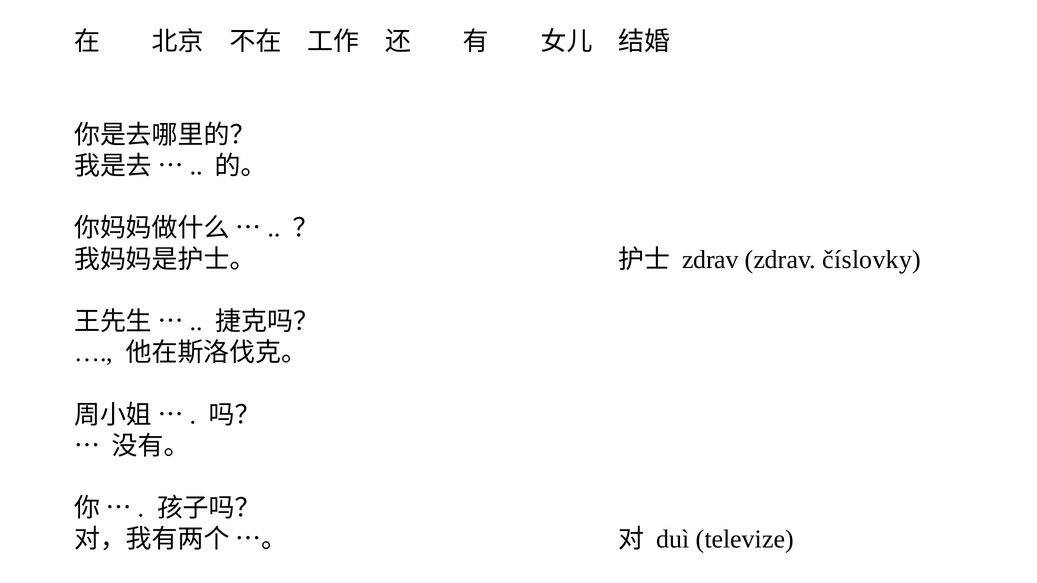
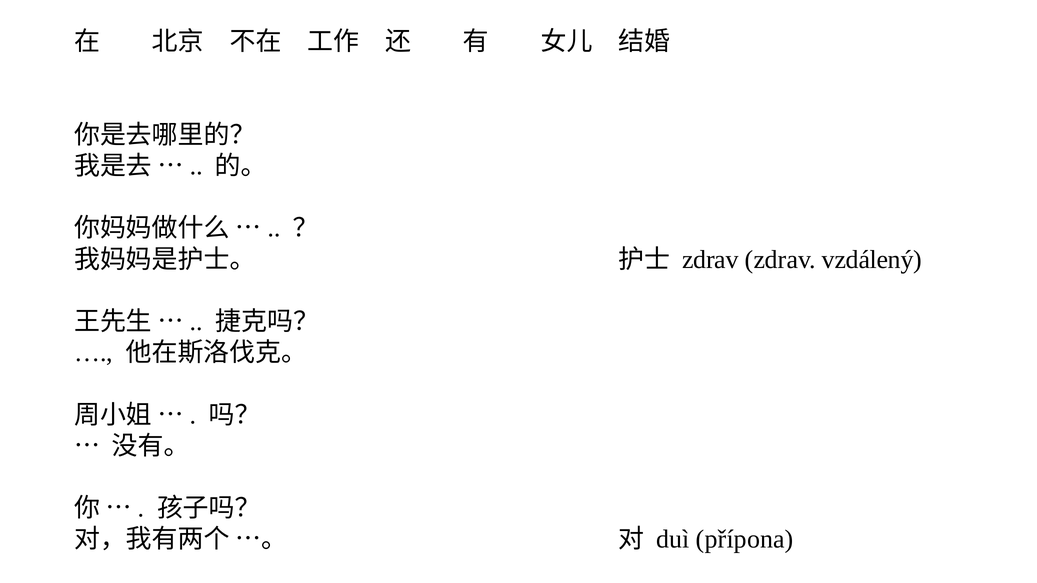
číslovky: číslovky -> vzdálený (872, 260)
televize: televize -> přípona (745, 540)
